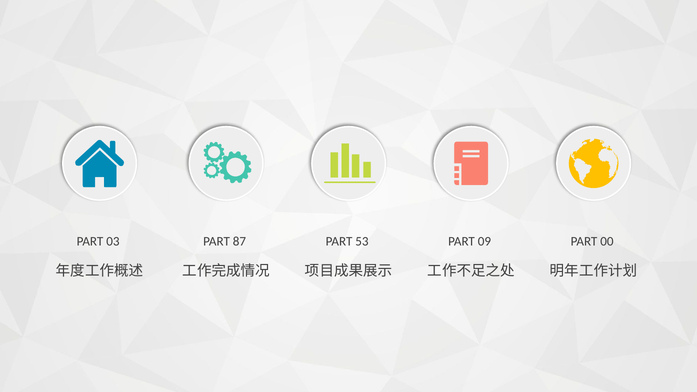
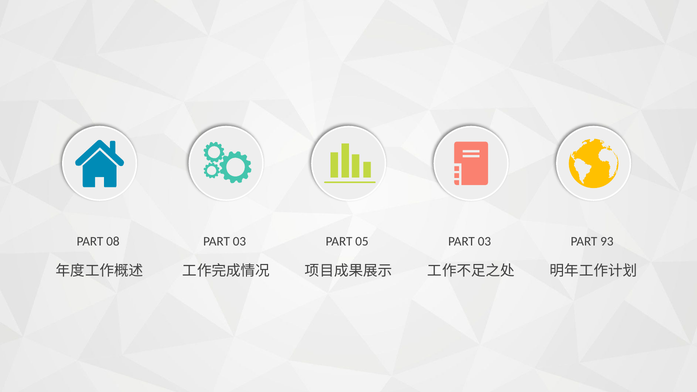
03: 03 -> 08 (113, 242)
87: 87 -> 03 (239, 242)
53: 53 -> 05 (362, 242)
09: 09 -> 03 (484, 242)
00: 00 -> 93 (607, 242)
